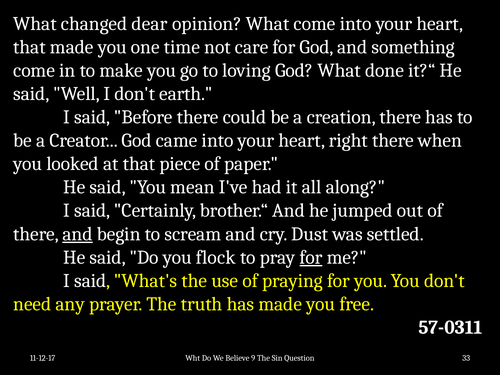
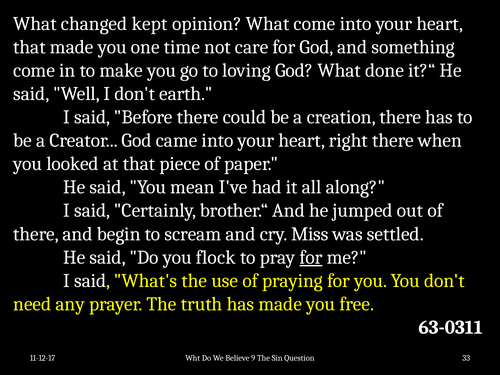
dear: dear -> kept (150, 24)
and underline: present -> none (78, 234)
Dust: Dust -> Miss (310, 234)
57-0311: 57-0311 -> 63-0311 (451, 327)
